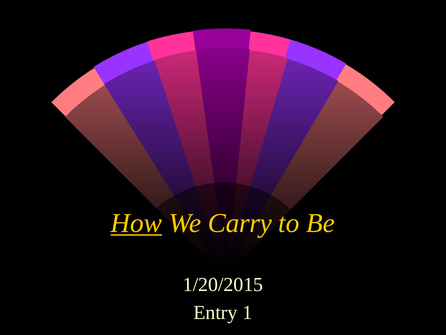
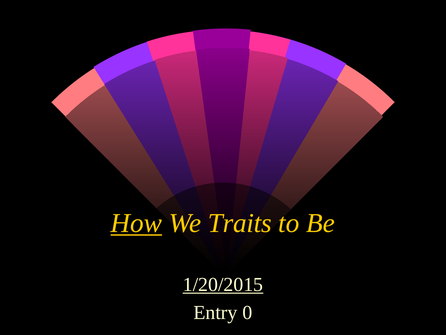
Carry: Carry -> Traits (240, 223)
1/20/2015 underline: none -> present (223, 284)
1: 1 -> 0 (247, 312)
